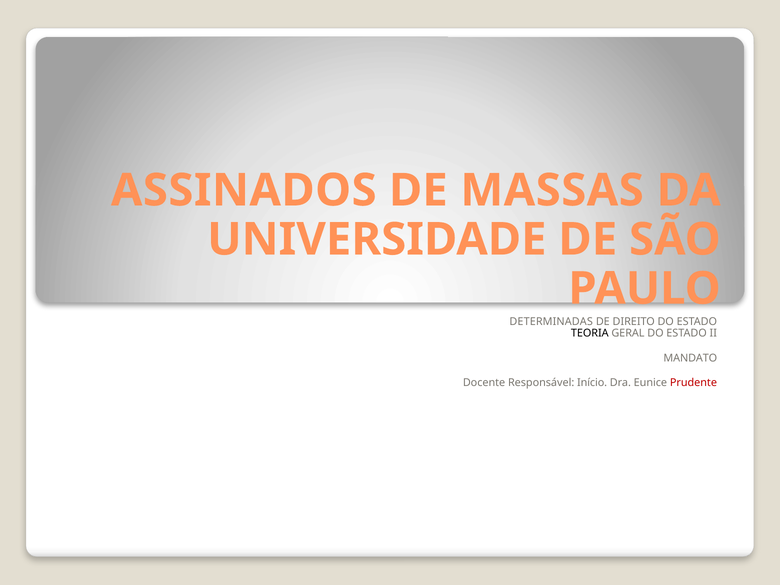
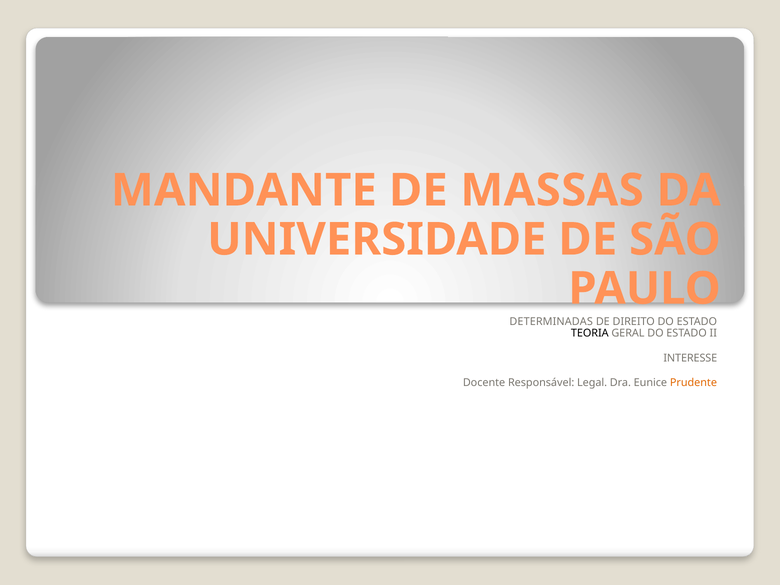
ASSINADOS: ASSINADOS -> MANDANTE (244, 190)
MANDATO: MANDATO -> INTERESSE (690, 358)
Início: Início -> Legal (592, 383)
Prudente colour: red -> orange (693, 383)
